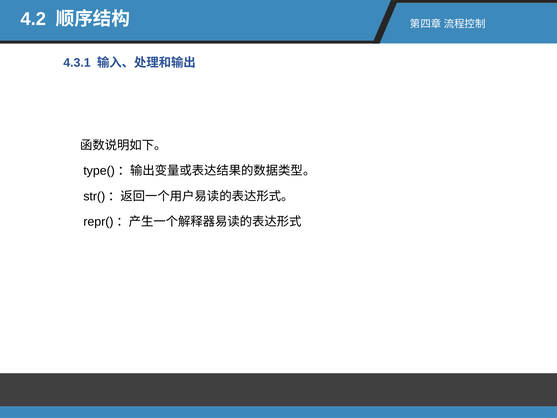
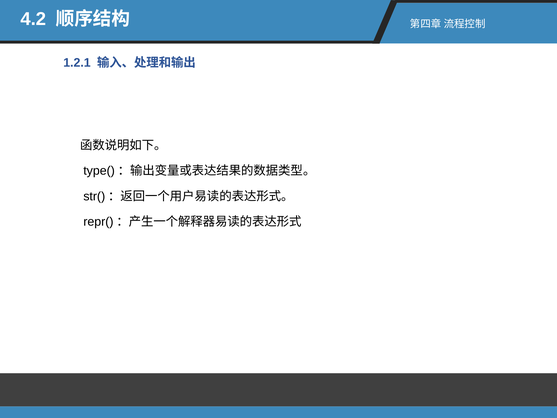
4.3.1: 4.3.1 -> 1.2.1 (77, 63)
